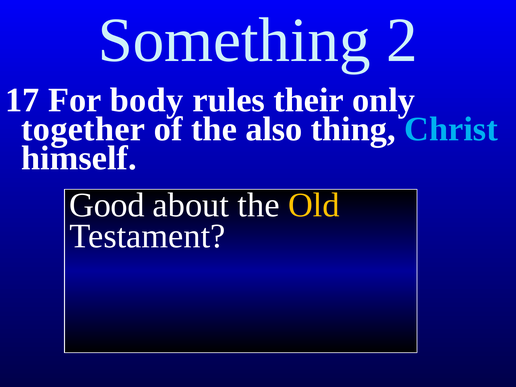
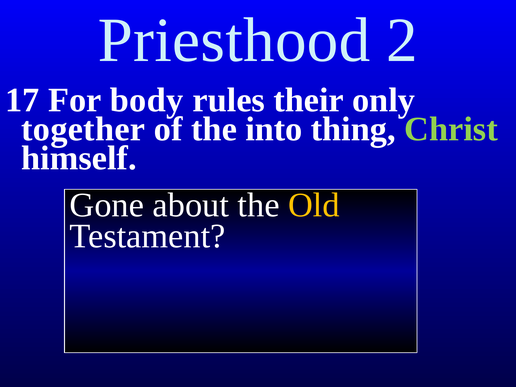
Something: Something -> Priesthood (234, 40)
also: also -> into (274, 129)
Christ colour: light blue -> light green (451, 129)
Good: Good -> Gone (107, 205)
